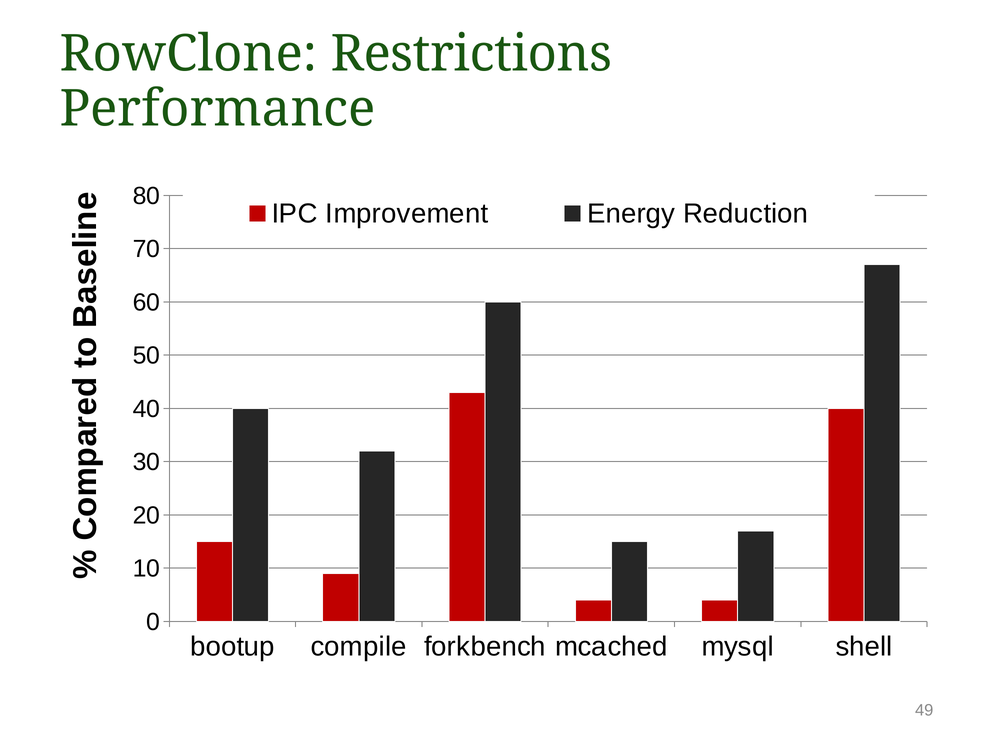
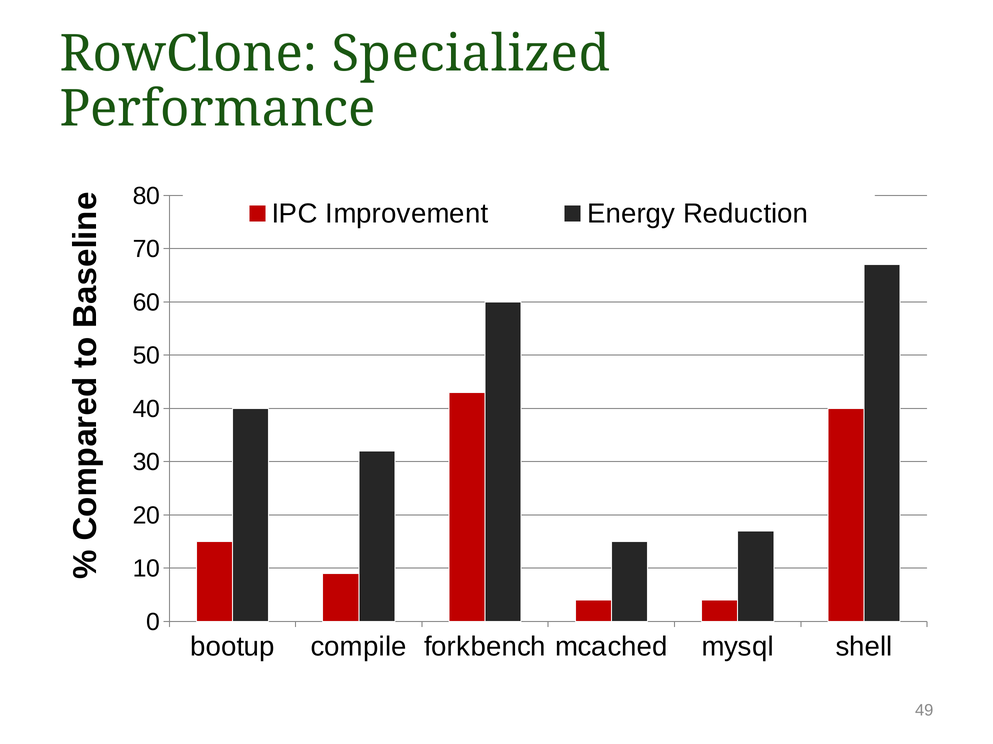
Restrictions: Restrictions -> Specialized (471, 54)
